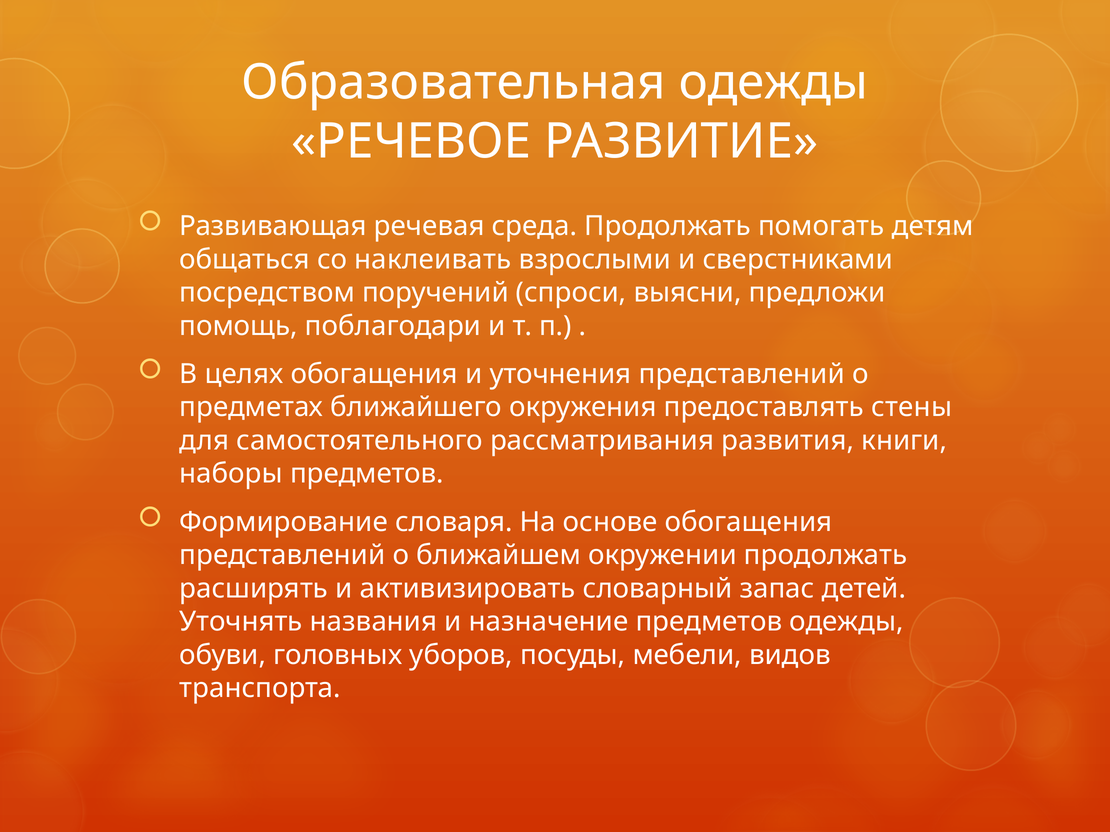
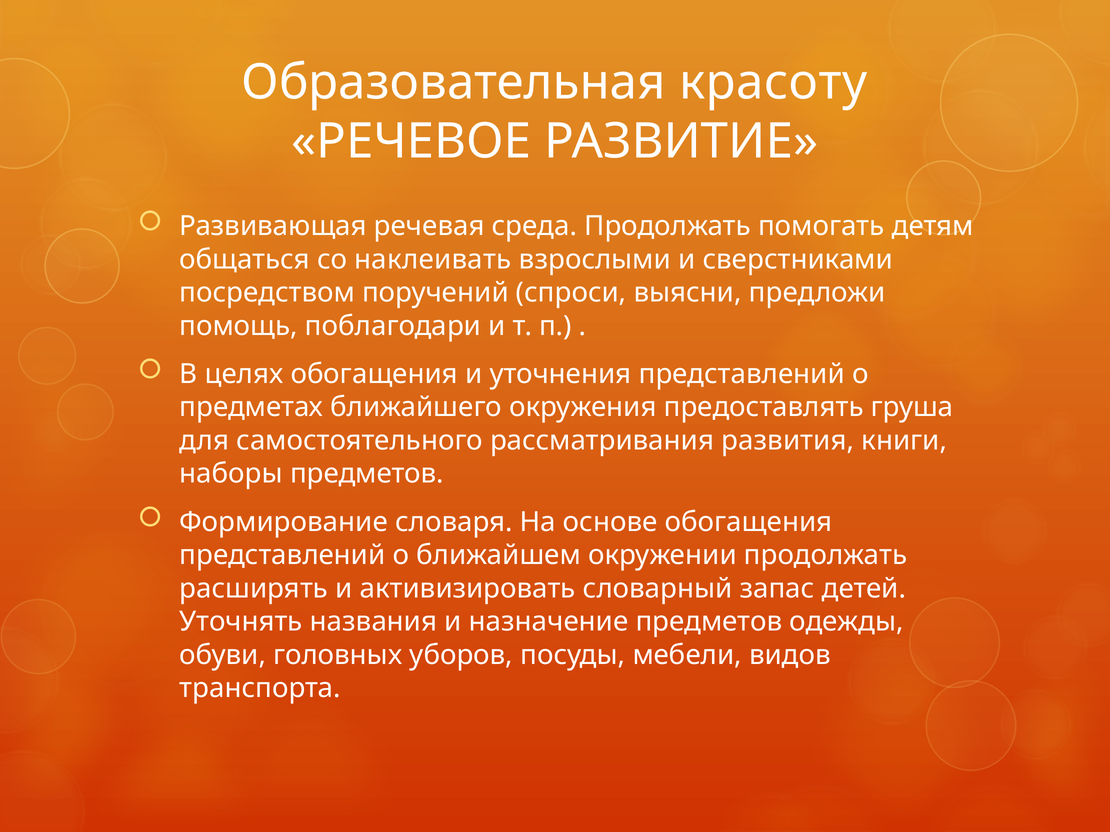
Образовательная одежды: одежды -> красоту (773, 82)
стены: стены -> груша (912, 408)
